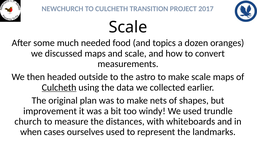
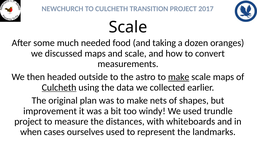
topics: topics -> taking (164, 43)
make underline: none -> present (179, 77)
church: church -> project (28, 121)
